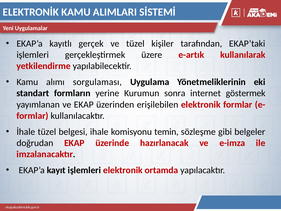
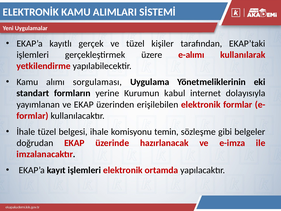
e-artık: e-artık -> e-alımı (191, 55)
sonra: sonra -> kabul (175, 93)
göstermek: göstermek -> dolayısıyla (246, 93)
